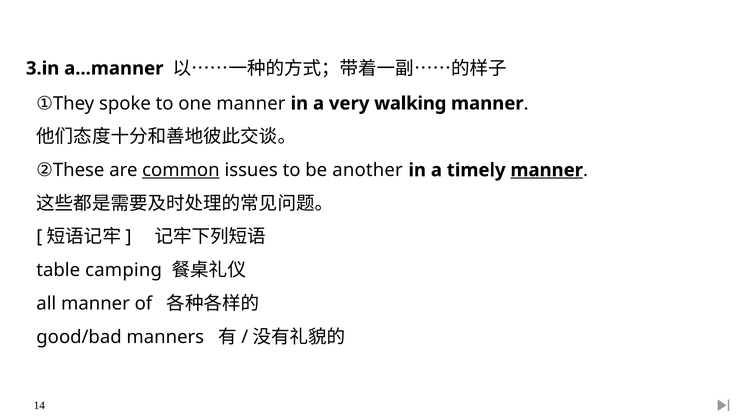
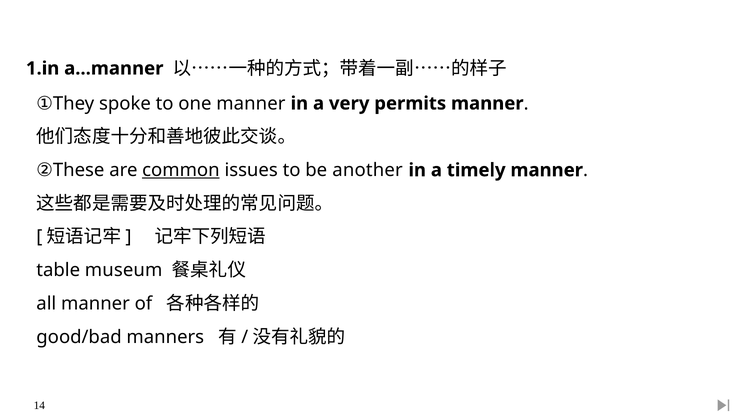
3.in: 3.in -> 1.in (43, 68)
walking: walking -> permits (410, 104)
manner underline: present -> none (547, 170)
camping: camping -> museum (124, 270)
